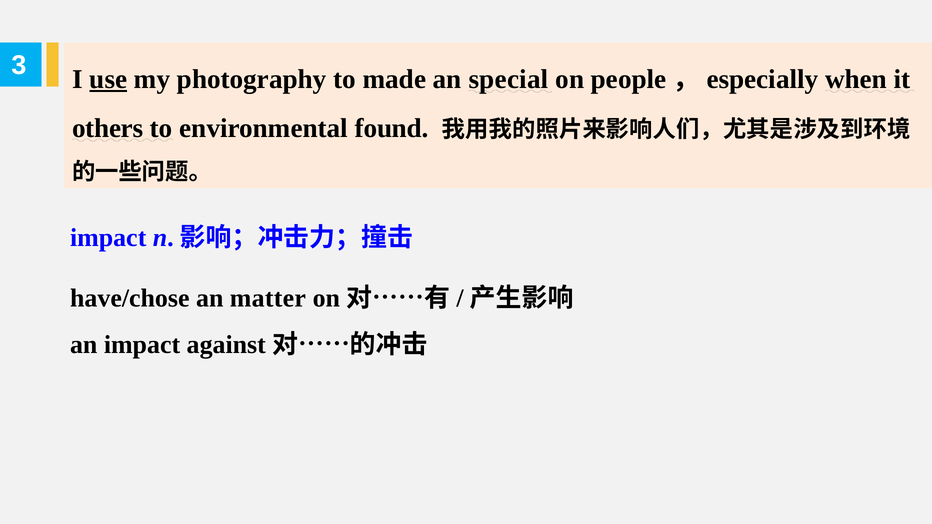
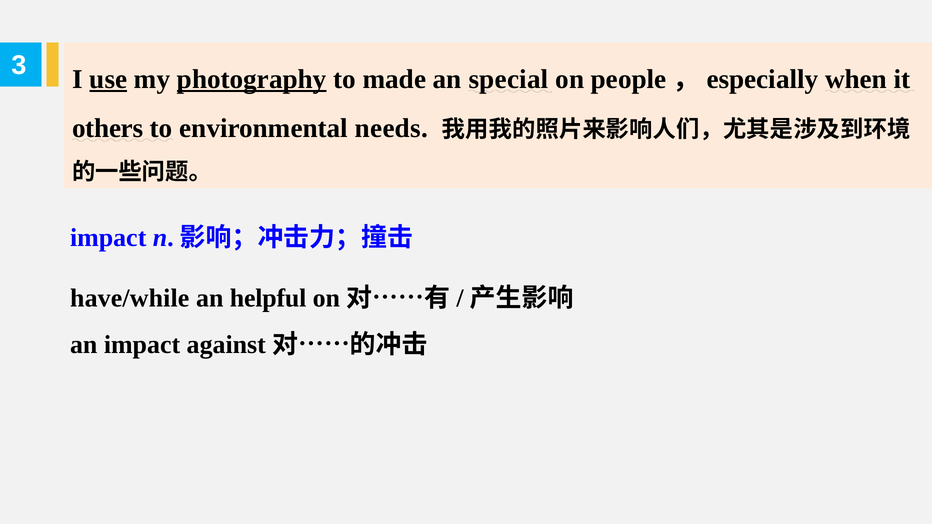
photography underline: none -> present (252, 79)
found: found -> needs (391, 128)
have/chose: have/chose -> have/while (130, 298)
matter: matter -> helpful (268, 298)
